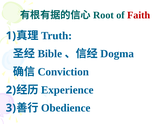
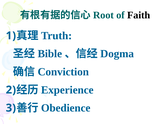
Faith colour: red -> black (139, 15)
